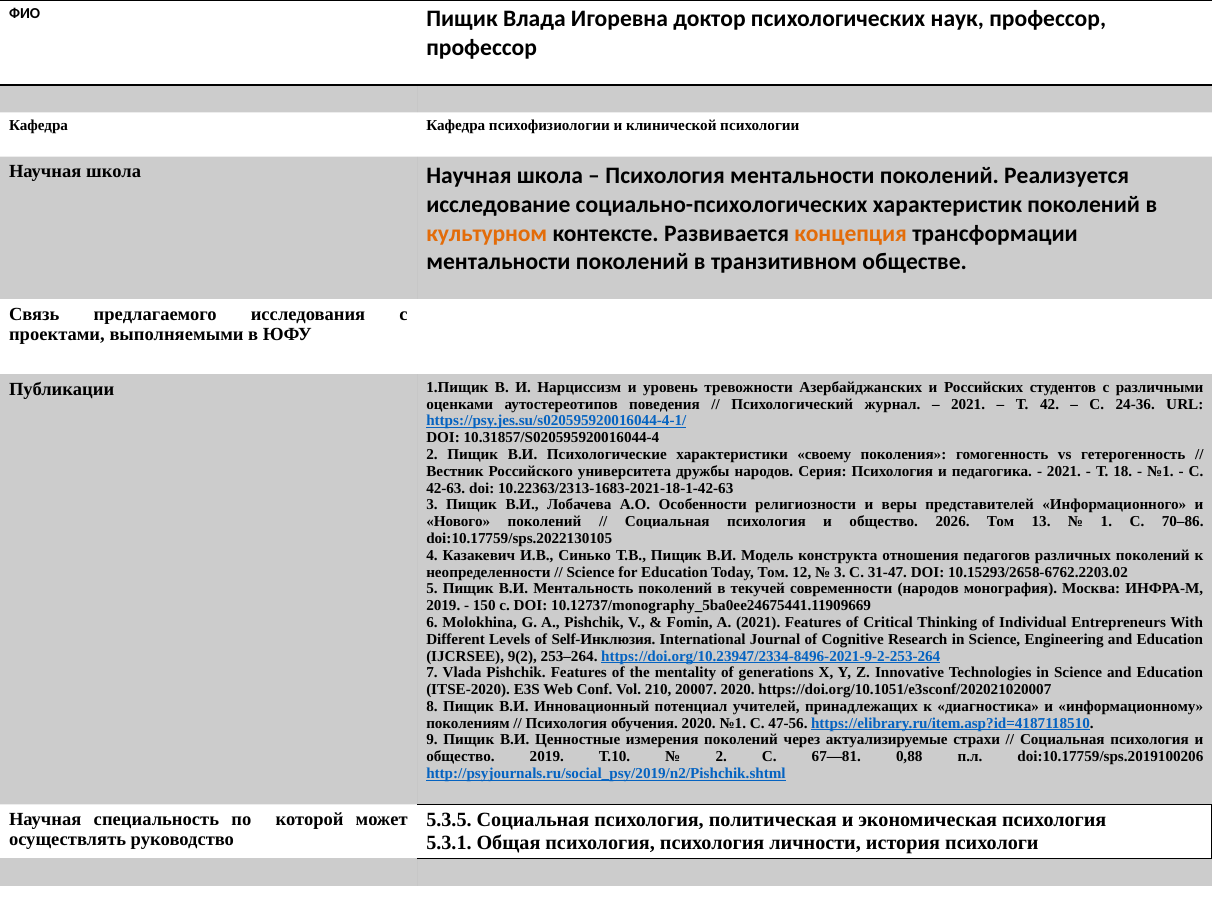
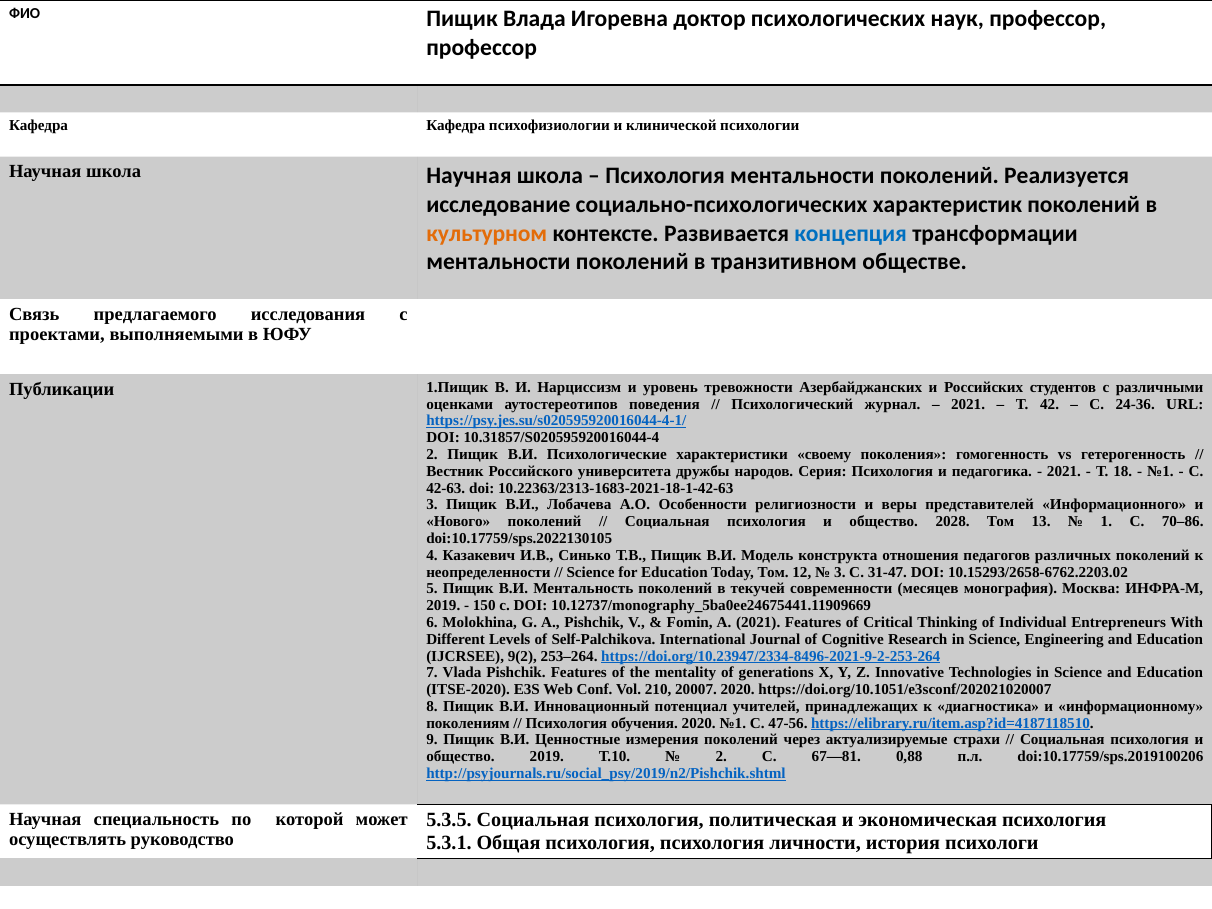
концепция colour: orange -> blue (851, 233)
2026: 2026 -> 2028 (953, 522)
современности народов: народов -> месяцев (928, 589)
Self-Инклюзия: Self-Инклюзия -> Self-Palchikova (603, 639)
